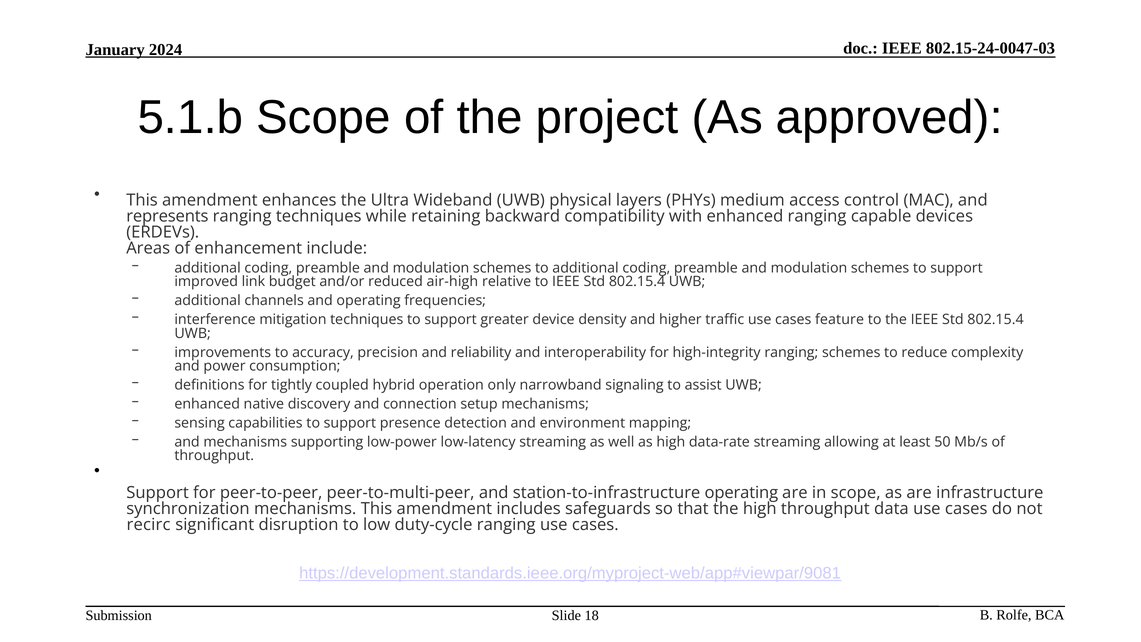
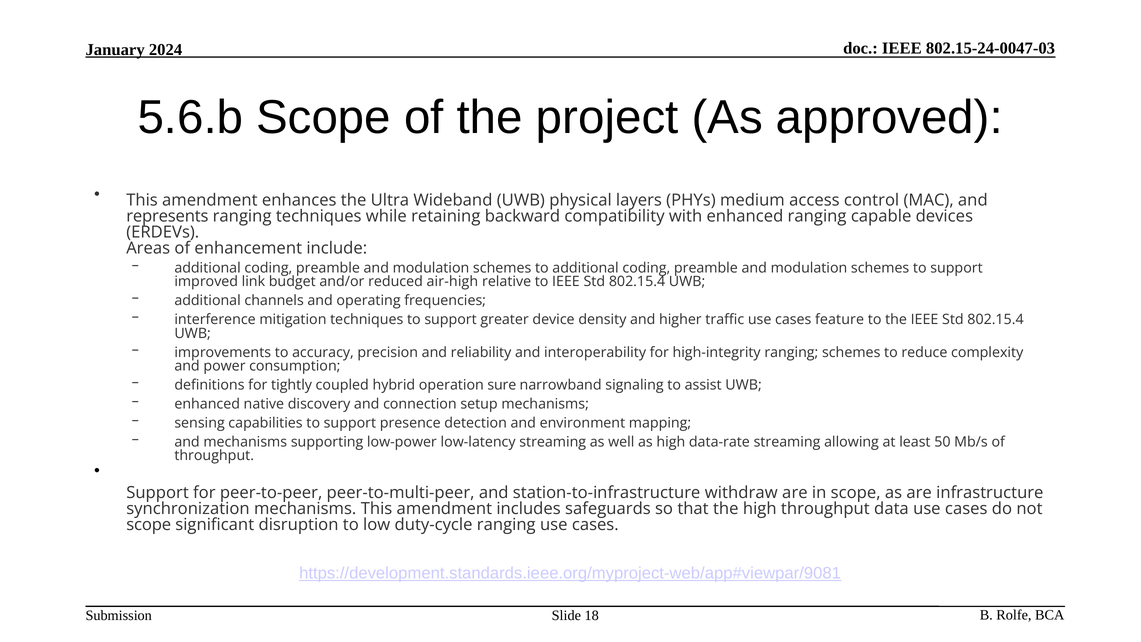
5.1.b: 5.1.b -> 5.6.b (190, 117)
only: only -> sure (502, 385)
station-to-infrastructure operating: operating -> withdraw (741, 493)
recirc: recirc -> scope (149, 525)
